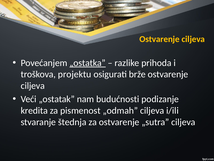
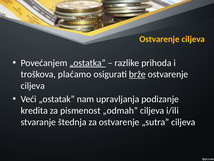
projektu: projektu -> plaćamo (75, 74)
brže underline: none -> present (137, 74)
budućnosti: budućnosti -> upravljanja (118, 99)
